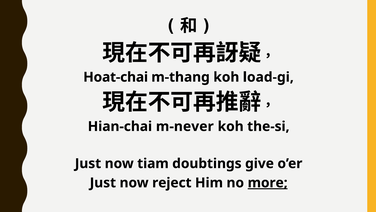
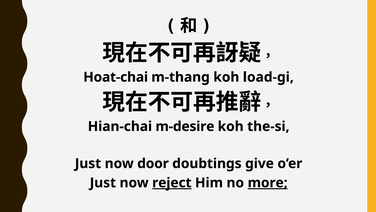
m-never: m-never -> m-desire (185, 126)
tiam: tiam -> door (153, 163)
reject underline: none -> present (172, 182)
